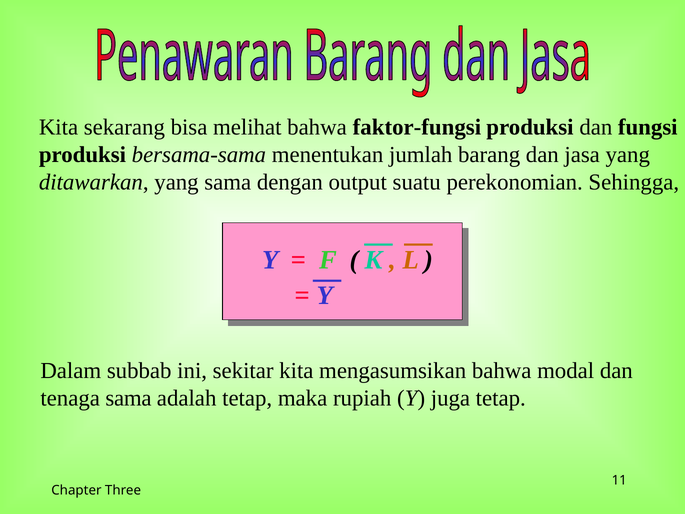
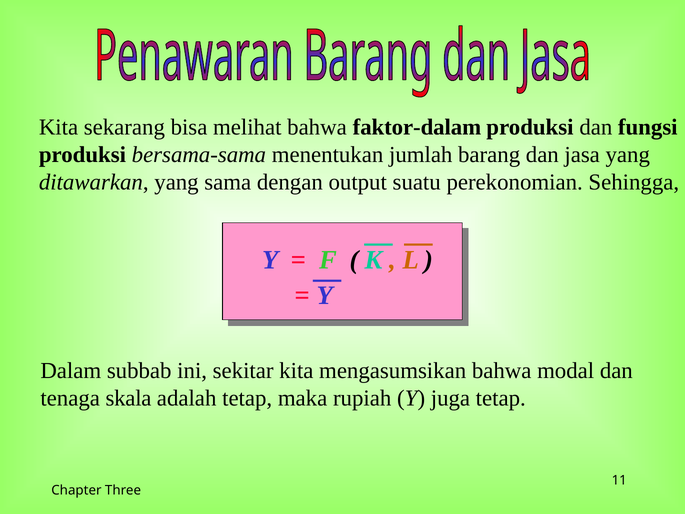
faktor-fungsi: faktor-fungsi -> faktor-dalam (417, 127)
tenaga sama: sama -> skala (128, 398)
